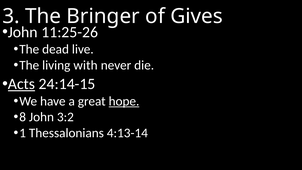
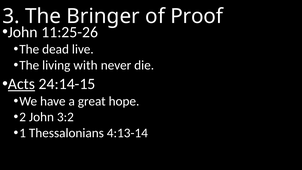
Gives: Gives -> Proof (197, 16)
hope underline: present -> none (124, 101)
8: 8 -> 2 (23, 117)
